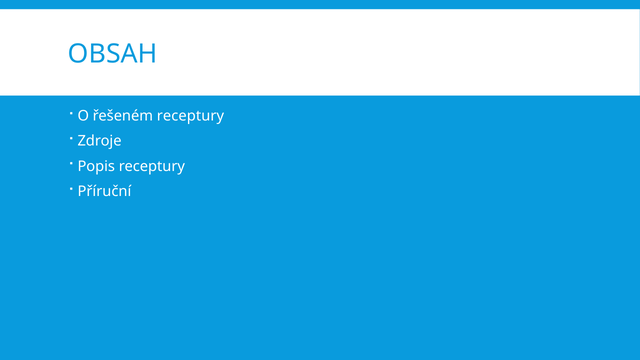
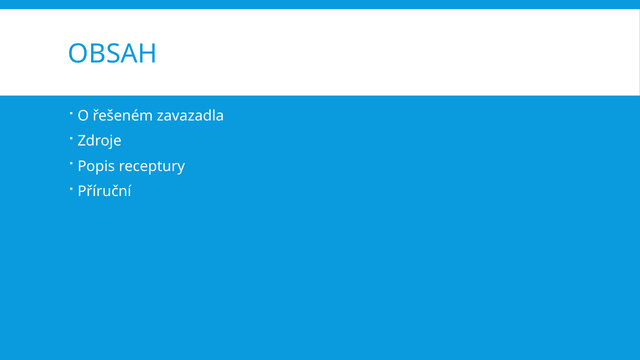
řešeném receptury: receptury -> zavazadla (190, 116)
